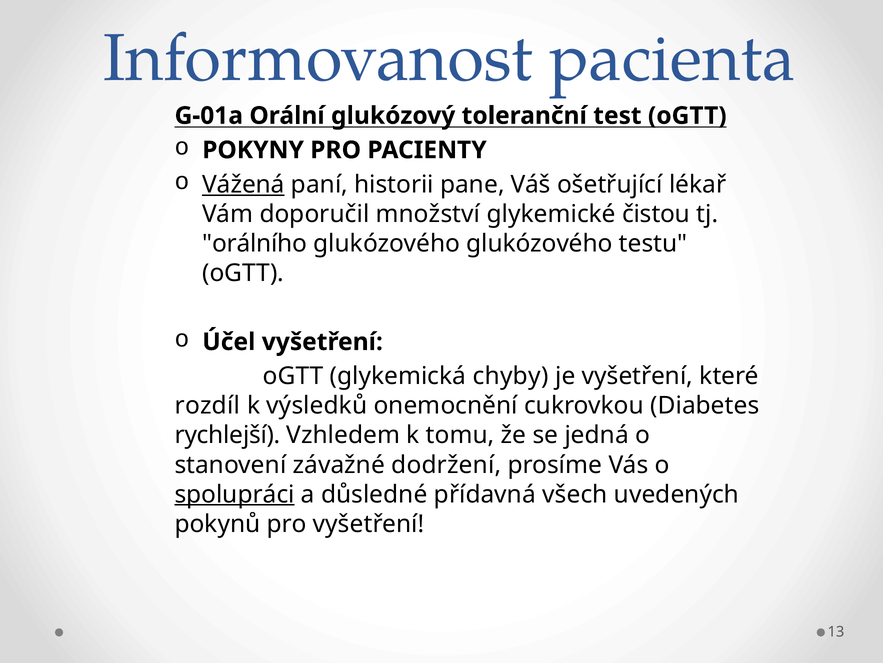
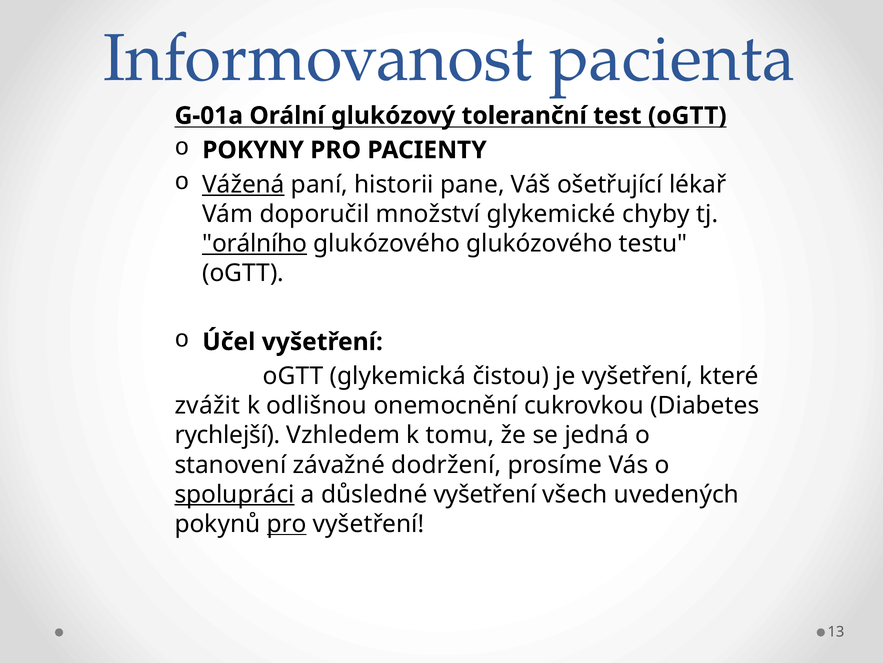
čistou: čistou -> chyby (656, 214)
orálního underline: none -> present (255, 243)
chyby: chyby -> čistou (511, 376)
rozdíl: rozdíl -> zvážit (207, 405)
výsledků: výsledků -> odlišnou (317, 405)
důsledné přídavná: přídavná -> vyšetření (485, 494)
pro underline: none -> present (287, 523)
